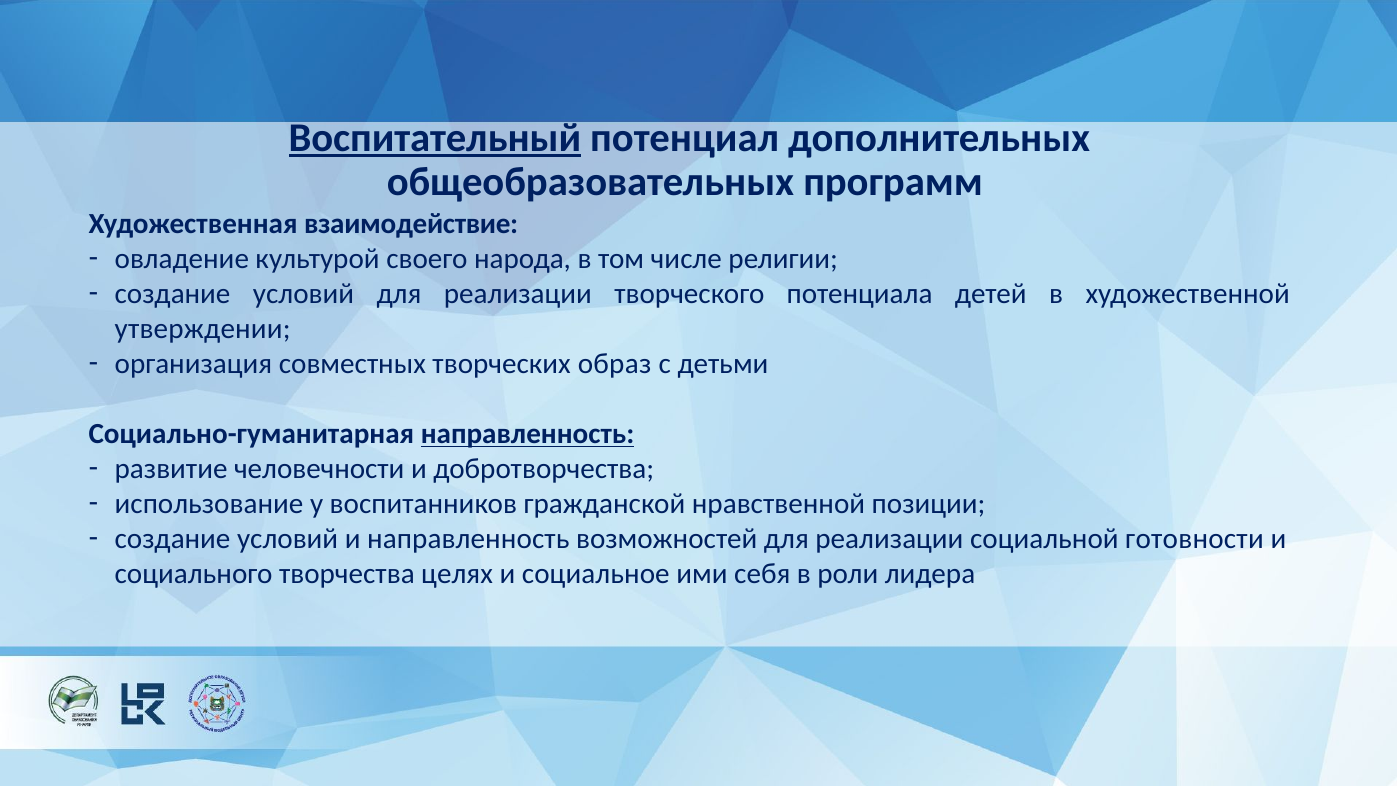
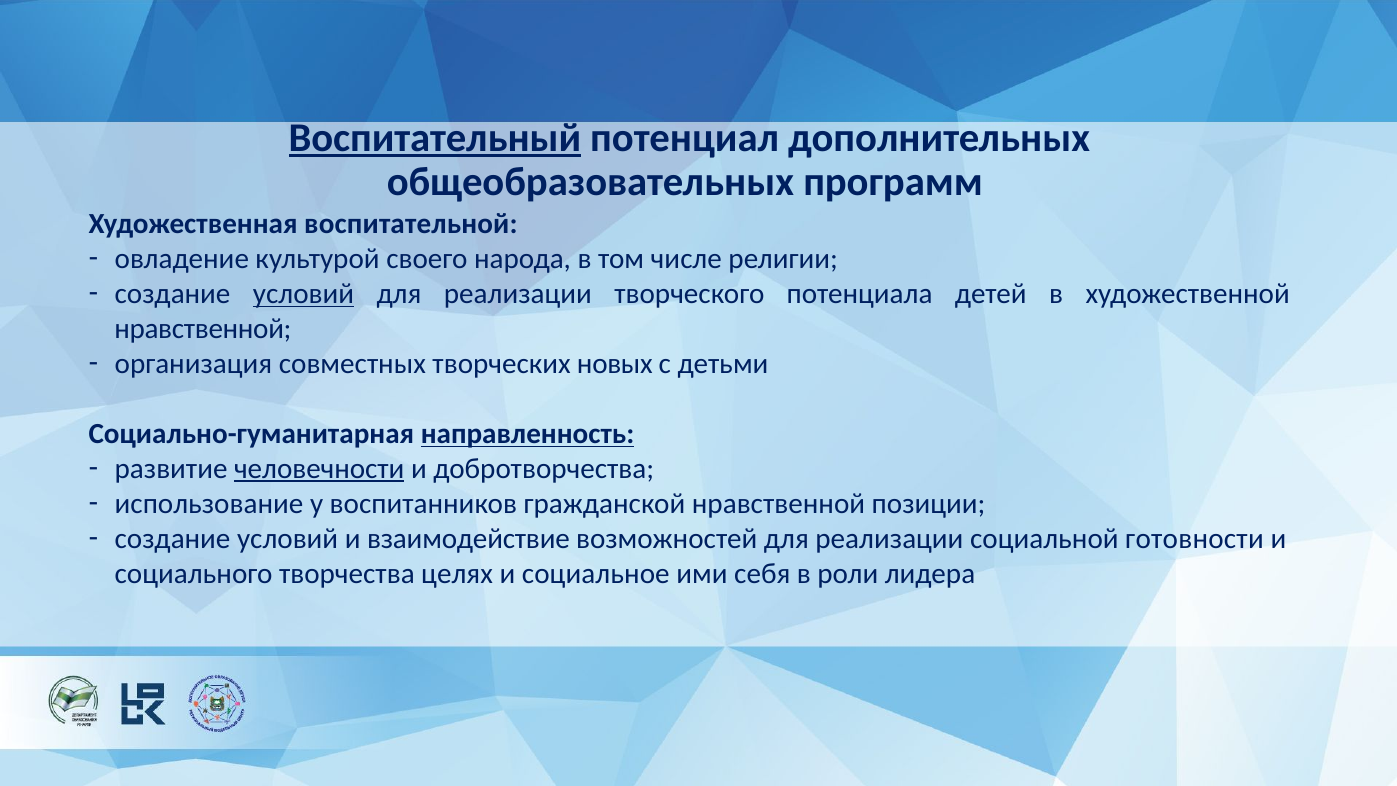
взаимодействие: взаимодействие -> воспитательной (411, 224)
условий underline: none -> present (304, 294)
утверждении: утверждении -> нравственной (203, 329)
образ: образ -> новых (615, 364)
человечности underline: none -> present (319, 469)
и направленность: направленность -> взаимодействие (468, 539)
